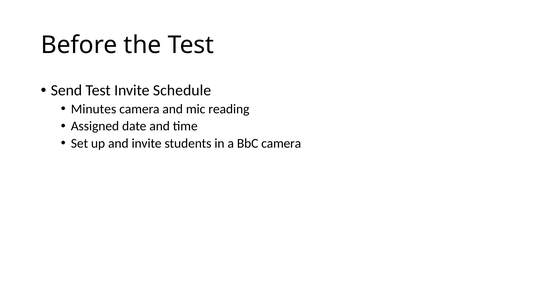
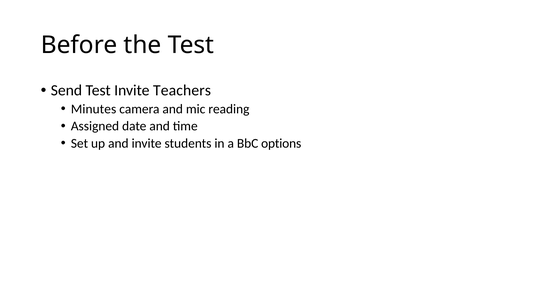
Schedule: Schedule -> Teachers (182, 90)
BbC camera: camera -> options (281, 143)
